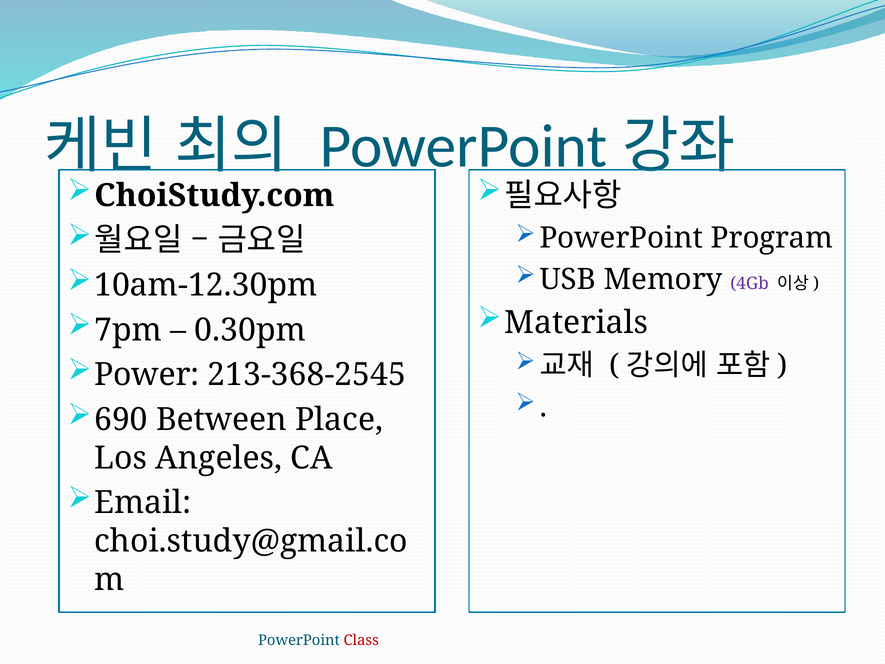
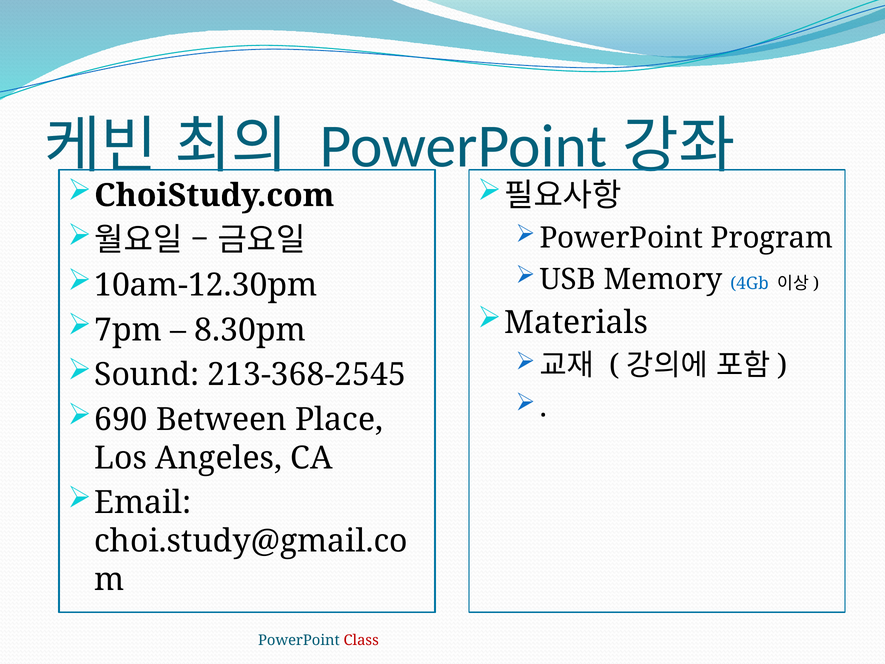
4Gb colour: purple -> blue (750, 283)
0.30pm: 0.30pm -> 8.30pm (250, 330)
Power: Power -> Sound (147, 375)
